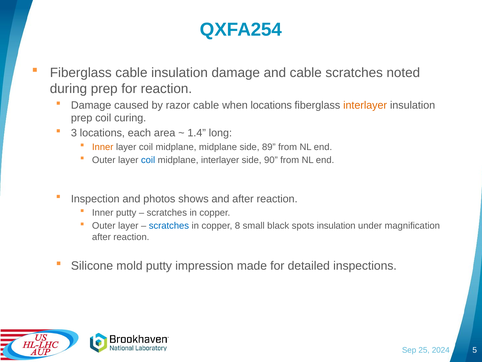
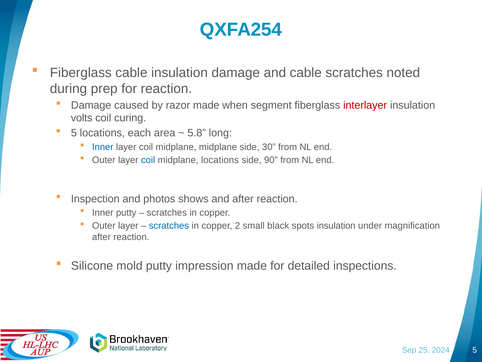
razor cable: cable -> made (206, 105)
when locations: locations -> segment (271, 105)
interlayer colour: orange -> red (365, 105)
prep: prep -> volts (82, 118)
3: 3 -> 5 (74, 133)
1.4: 1.4 -> 5.8 (197, 133)
Inner colour: orange -> blue (103, 147)
89: 89 -> 30 (269, 147)
midplane interlayer: interlayer -> locations (220, 160)
8: 8 -> 2 (238, 226)
